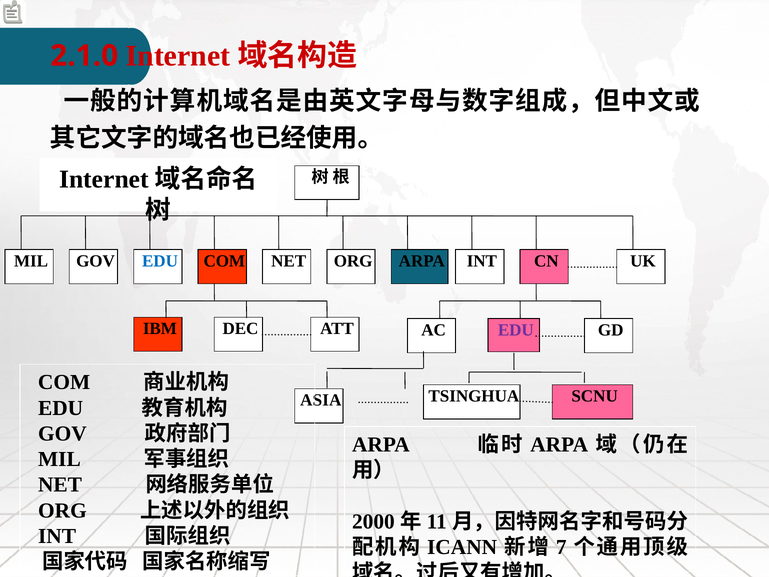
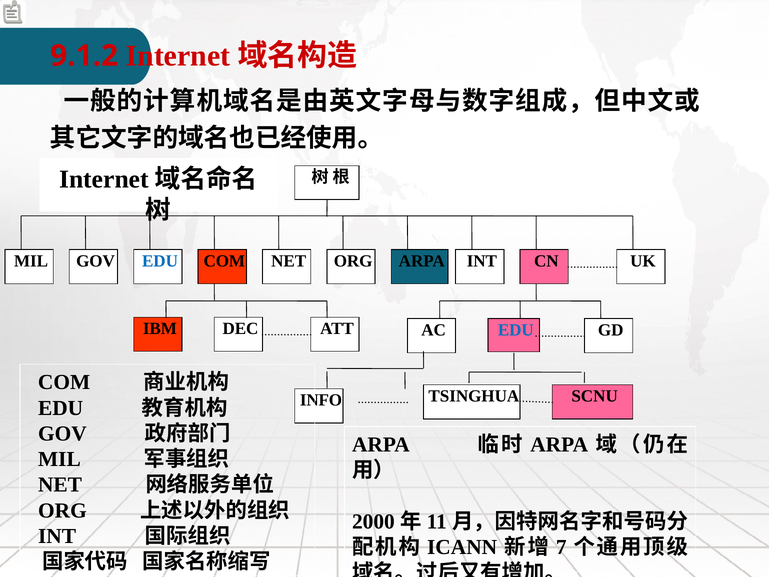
2.1.0: 2.1.0 -> 9.1.2 (84, 56)
EDU colour: purple -> blue (516, 330)
ASIA: ASIA -> INFO (321, 400)
